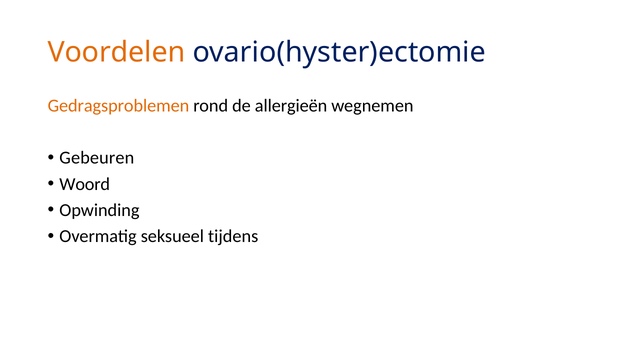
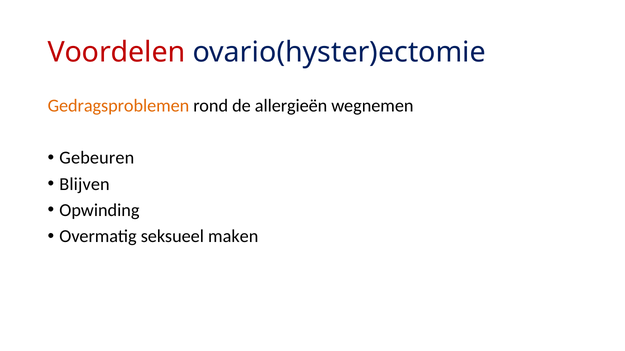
Voordelen colour: orange -> red (116, 53)
Woord: Woord -> Blijven (85, 184)
tijdens: tijdens -> maken (233, 237)
